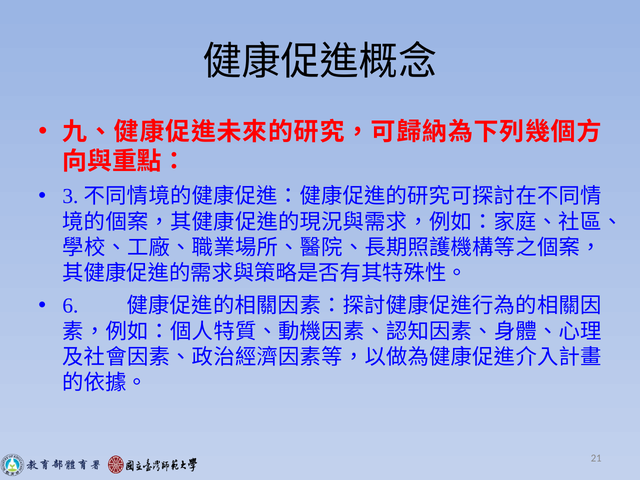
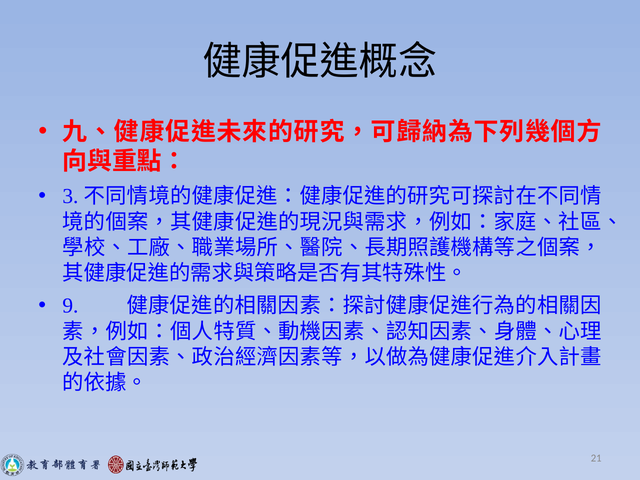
6: 6 -> 9 (70, 306)
